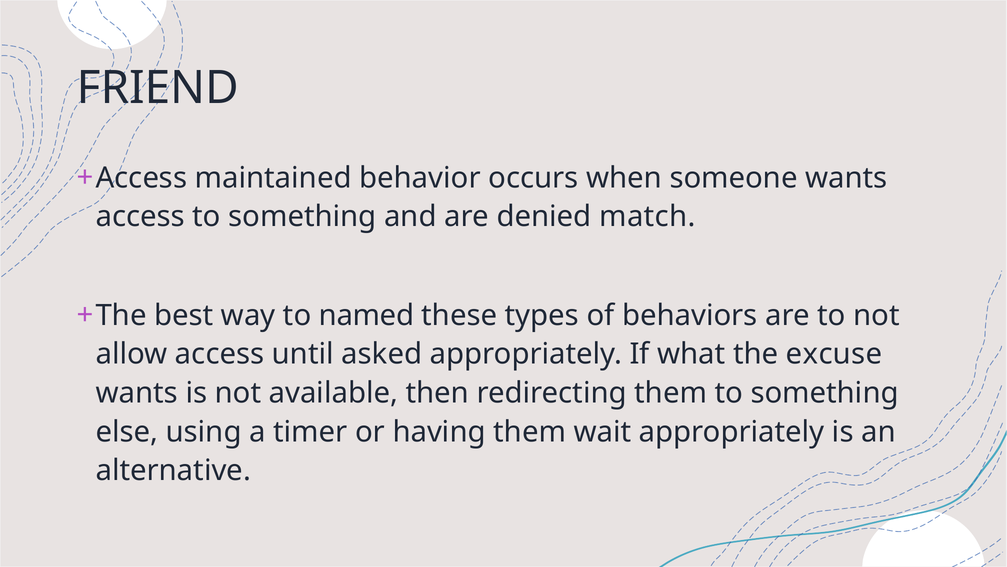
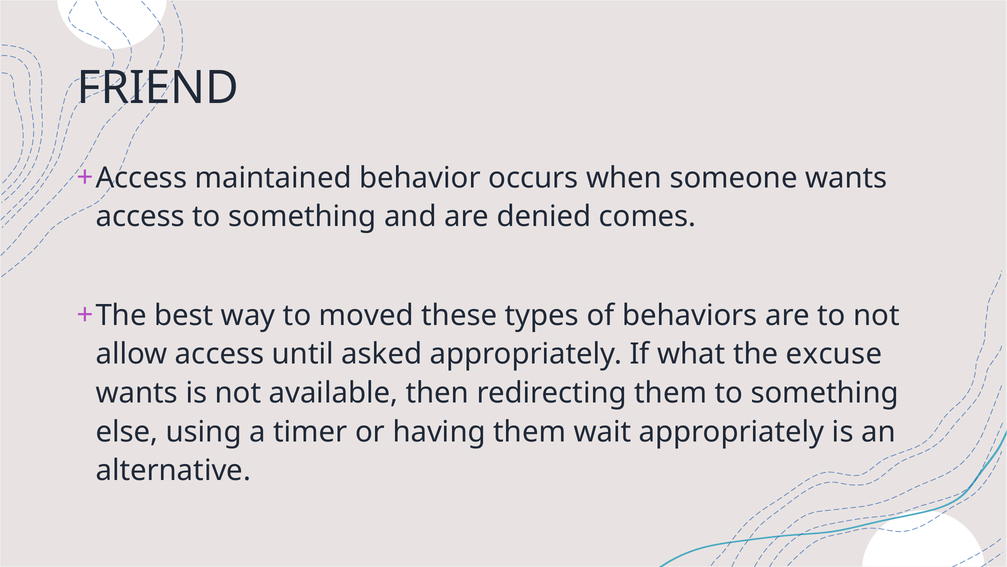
match: match -> comes (648, 217)
named: named -> moved (366, 315)
